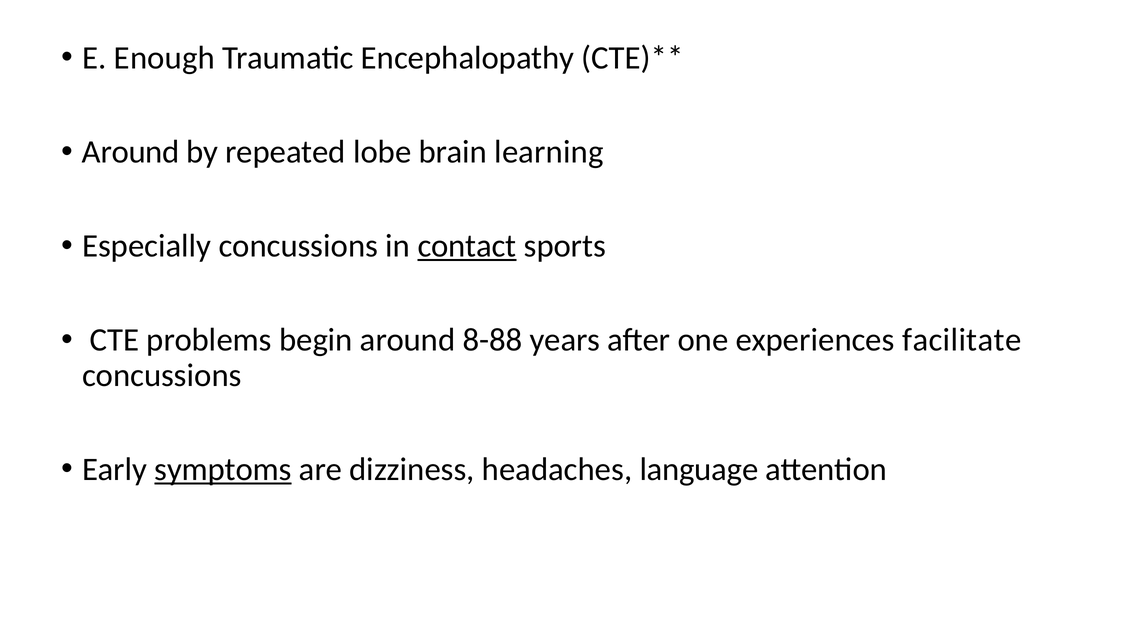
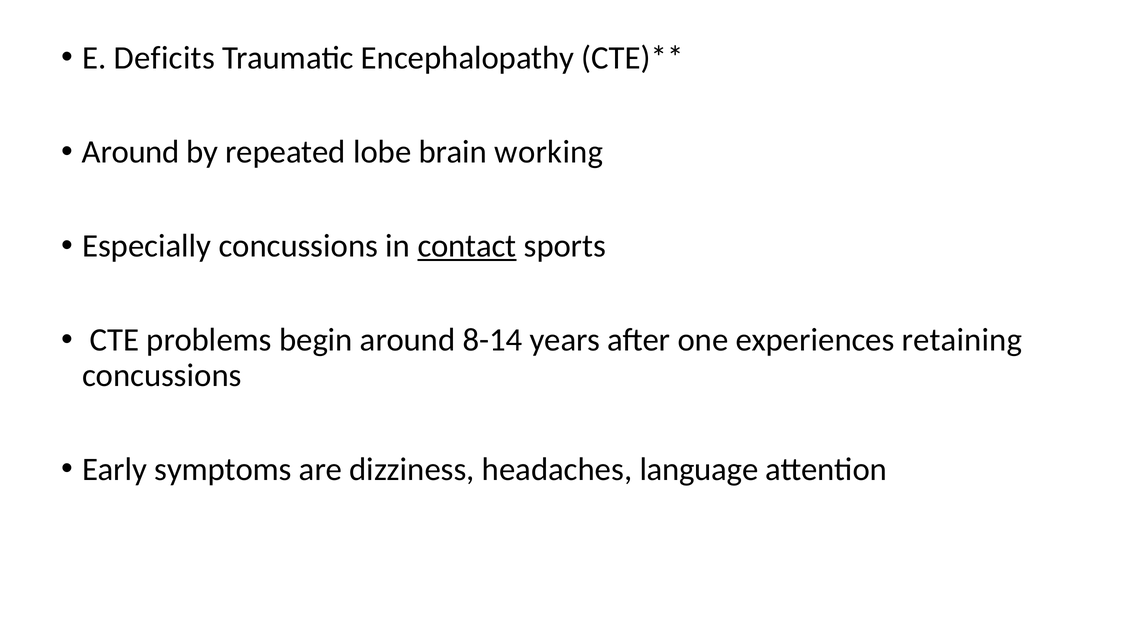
Enough: Enough -> Deficits (164, 58)
learning: learning -> working (549, 152)
8-88: 8-88 -> 8-14 (493, 340)
facilitate: facilitate -> retaining (962, 340)
symptoms underline: present -> none (223, 470)
